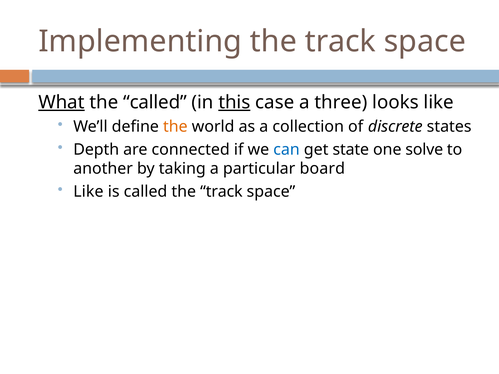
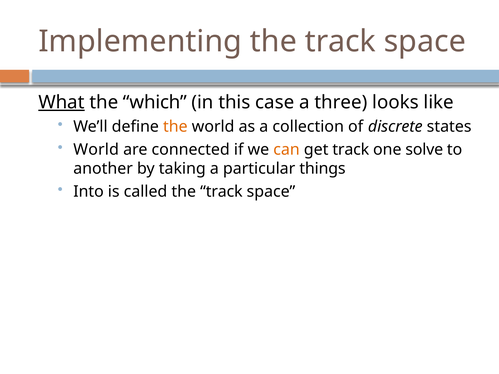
the called: called -> which (155, 102)
this underline: present -> none (234, 102)
Depth: Depth -> World (96, 150)
can colour: blue -> orange (287, 150)
get state: state -> track (351, 150)
board: board -> things (322, 169)
Like: Like -> Into (89, 192)
